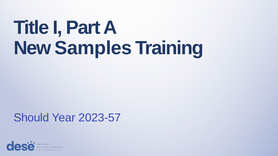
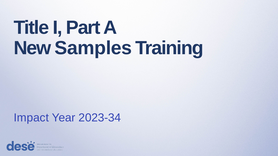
Should: Should -> Impact (31, 118)
2023-57: 2023-57 -> 2023-34 (100, 118)
